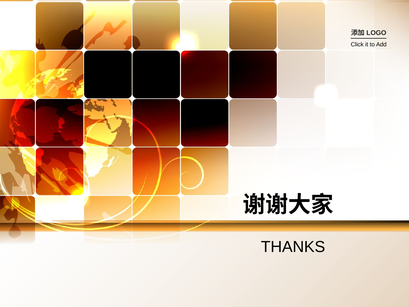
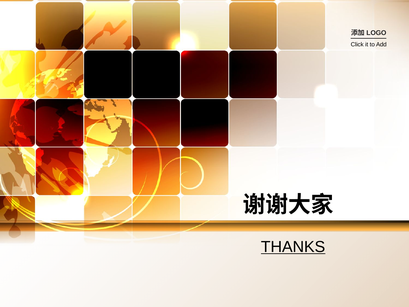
THANKS underline: none -> present (293, 247)
